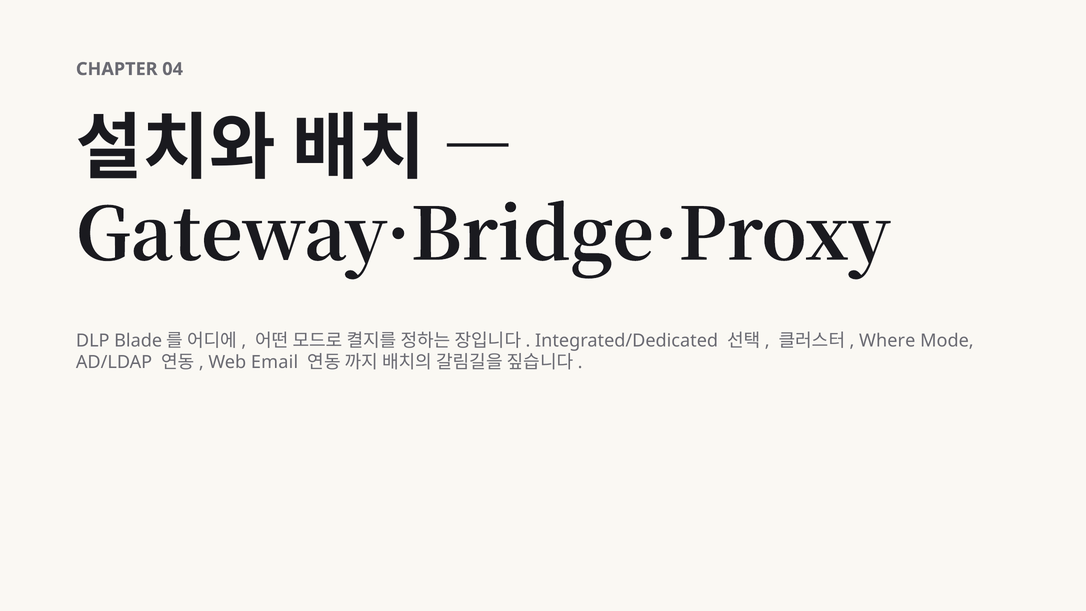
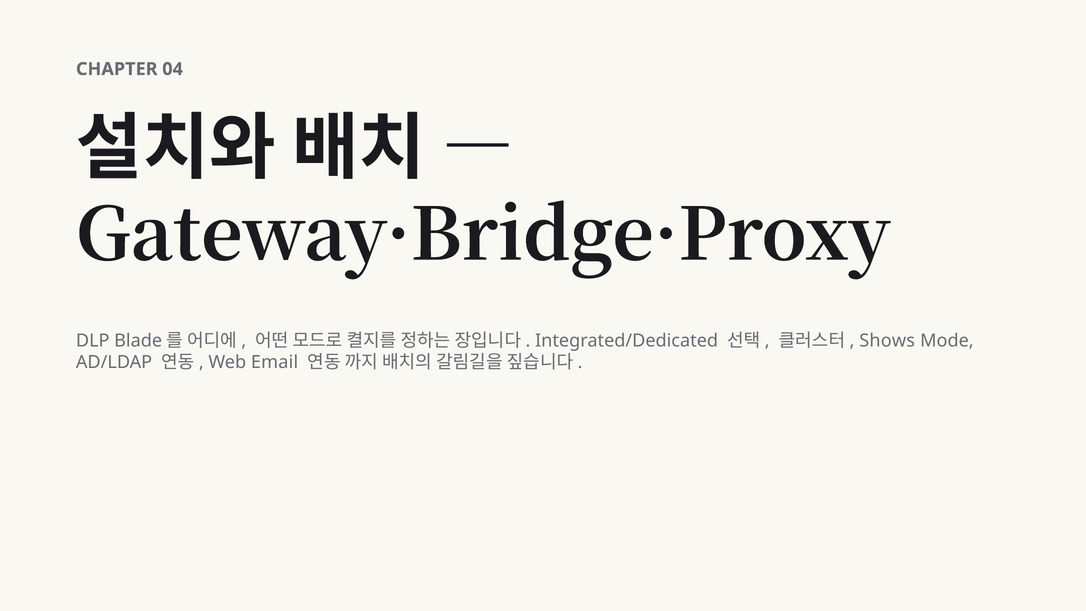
Where: Where -> Shows (887, 341)
